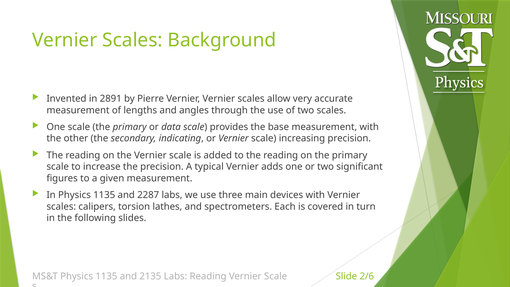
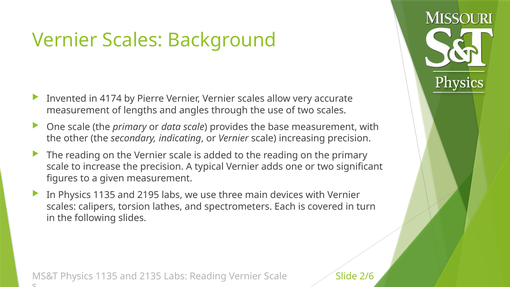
2891: 2891 -> 4174 (111, 99)
2287: 2287 -> 2195 (148, 195)
